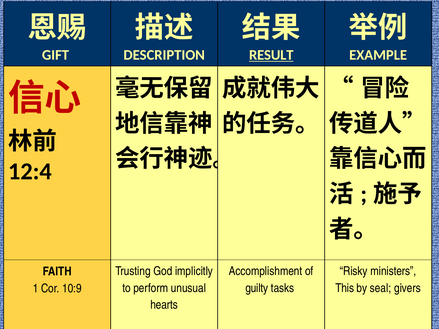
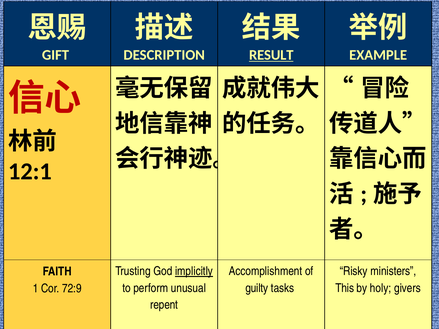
12:4: 12:4 -> 12:1 (30, 172)
implicitly underline: none -> present (194, 271)
seal: seal -> holy (381, 288)
10:9: 10:9 -> 72:9 (72, 289)
hearts: hearts -> repent (164, 305)
